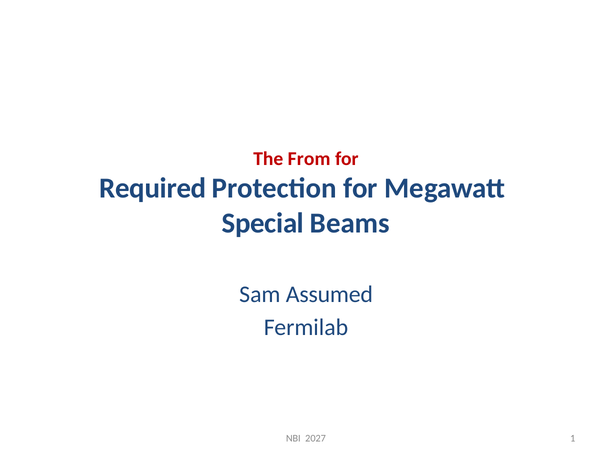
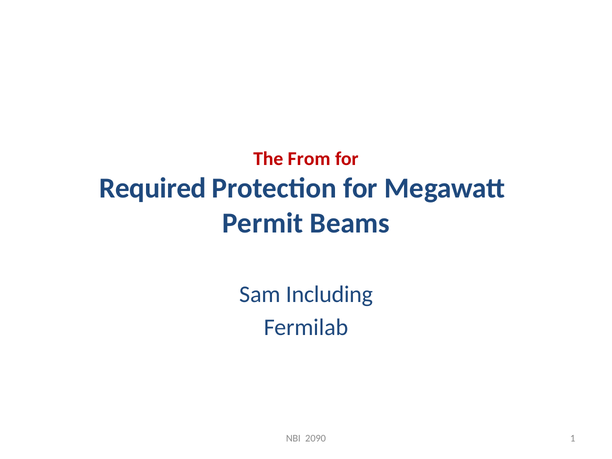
Special: Special -> Permit (263, 223)
Assumed: Assumed -> Including (329, 294)
2027: 2027 -> 2090 (316, 438)
